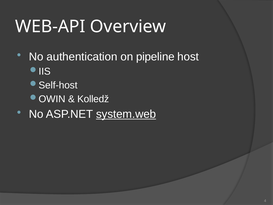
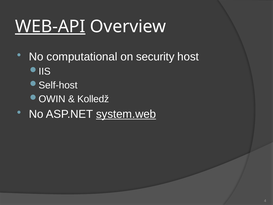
WEB-API underline: none -> present (50, 26)
authentication: authentication -> computational (82, 57)
pipeline: pipeline -> security (155, 57)
